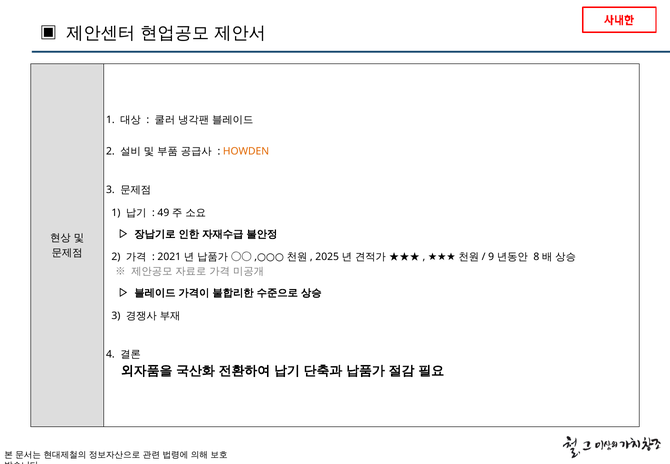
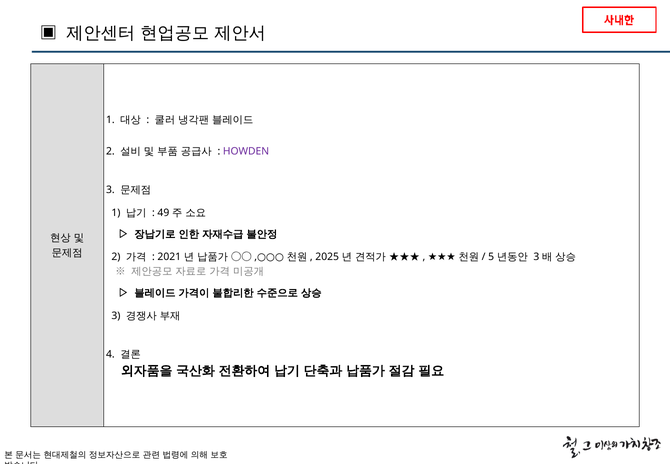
HOWDEN colour: orange -> purple (246, 151)
9: 9 -> 5 (491, 257)
8: 8 -> 3 (536, 257)
